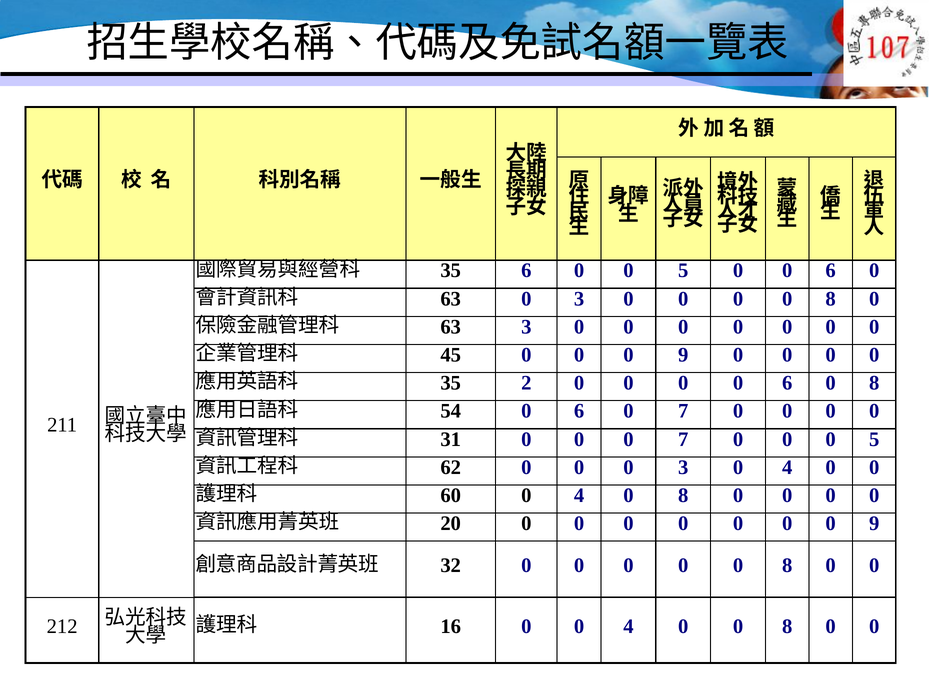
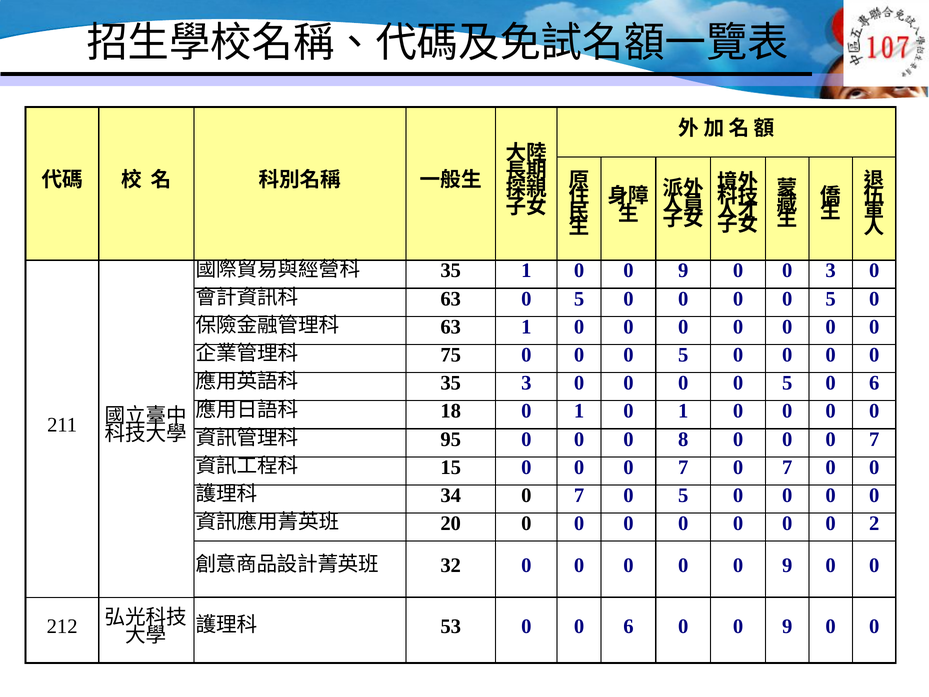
35 6: 6 -> 1 (526, 271)
5: 5 -> 9 (683, 271)
6: 6 -> 3 (831, 271)
63 0 3: 3 -> 5 (579, 299)
8: 8 -> 5 (831, 299)
63 3: 3 -> 1 (526, 327)
45: 45 -> 75 (451, 355)
9: 9 -> 5 (683, 355)
35 2: 2 -> 3 (526, 383)
6: 6 -> 5 (787, 383)
8: 8 -> 6 (874, 383)
54: 54 -> 18 (451, 411)
6: 6 -> 1 (579, 411)
7: 7 -> 1 (683, 411)
31: 31 -> 95 (451, 439)
0 0 7: 7 -> 8 (683, 439)
5: 5 -> 7 (874, 439)
62: 62 -> 15 (451, 467)
3: 3 -> 7 (683, 467)
4: 4 -> 7 (787, 467)
60: 60 -> 34 (451, 495)
4: 4 -> 7 (579, 495)
8: 8 -> 5 (683, 495)
9: 9 -> 2 (874, 523)
8: 8 -> 9 (787, 565)
16: 16 -> 53 (451, 626)
0 0 4: 4 -> 6 (628, 626)
8: 8 -> 9 (787, 626)
